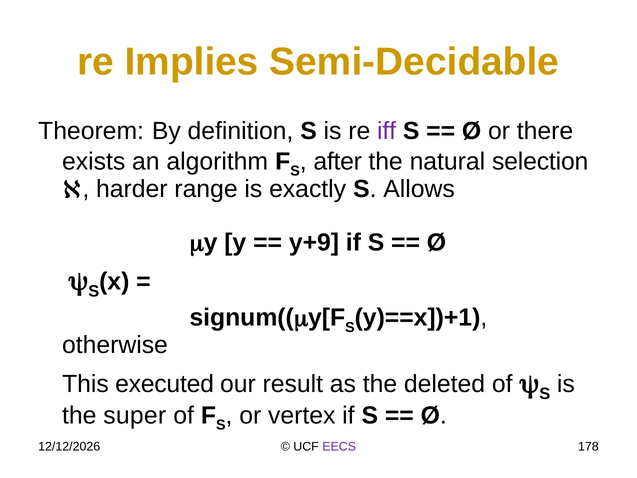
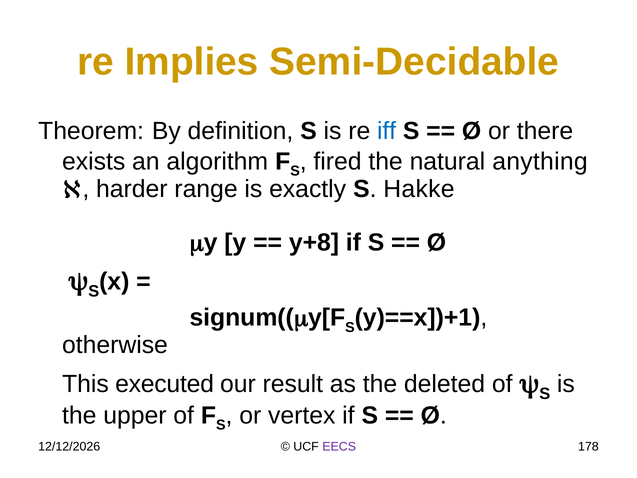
iff colour: purple -> blue (387, 131)
after: after -> fired (338, 161)
selection: selection -> anything (540, 161)
Allows: Allows -> Hakke (419, 189)
y+9: y+9 -> y+8 (314, 242)
super: super -> upper (135, 415)
